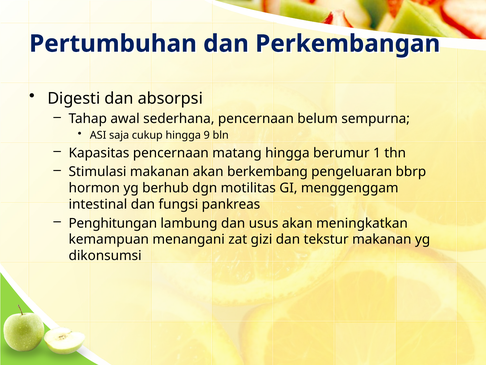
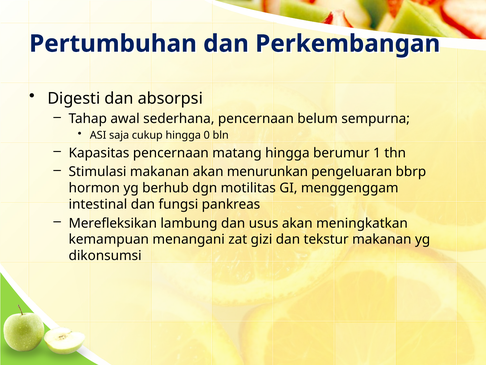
9: 9 -> 0 (207, 135)
berkembang: berkembang -> menurunkan (267, 172)
Penghitungan: Penghitungan -> Merefleksikan (113, 223)
